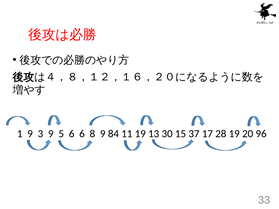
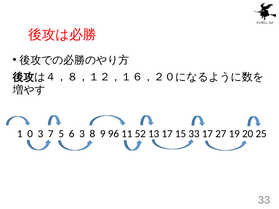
1 9: 9 -> 0 (30, 134)
3 9: 9 -> 7 (51, 134)
6 6: 6 -> 3 (82, 134)
84: 84 -> 96 (113, 134)
11 19: 19 -> 52 (140, 134)
13 30: 30 -> 17 (167, 134)
15 37: 37 -> 33 (194, 134)
28: 28 -> 27 (221, 134)
96: 96 -> 25 (261, 134)
